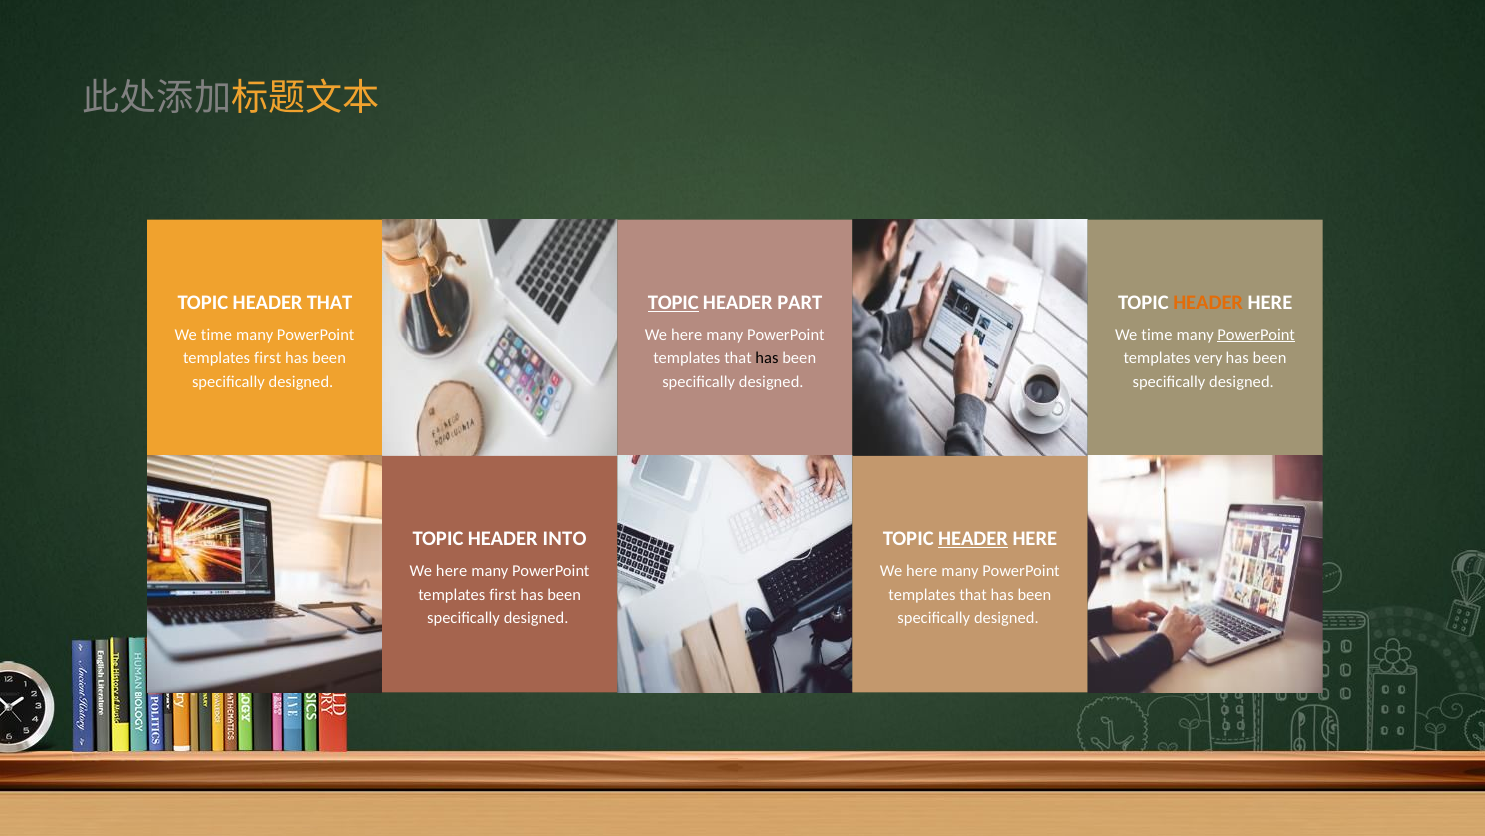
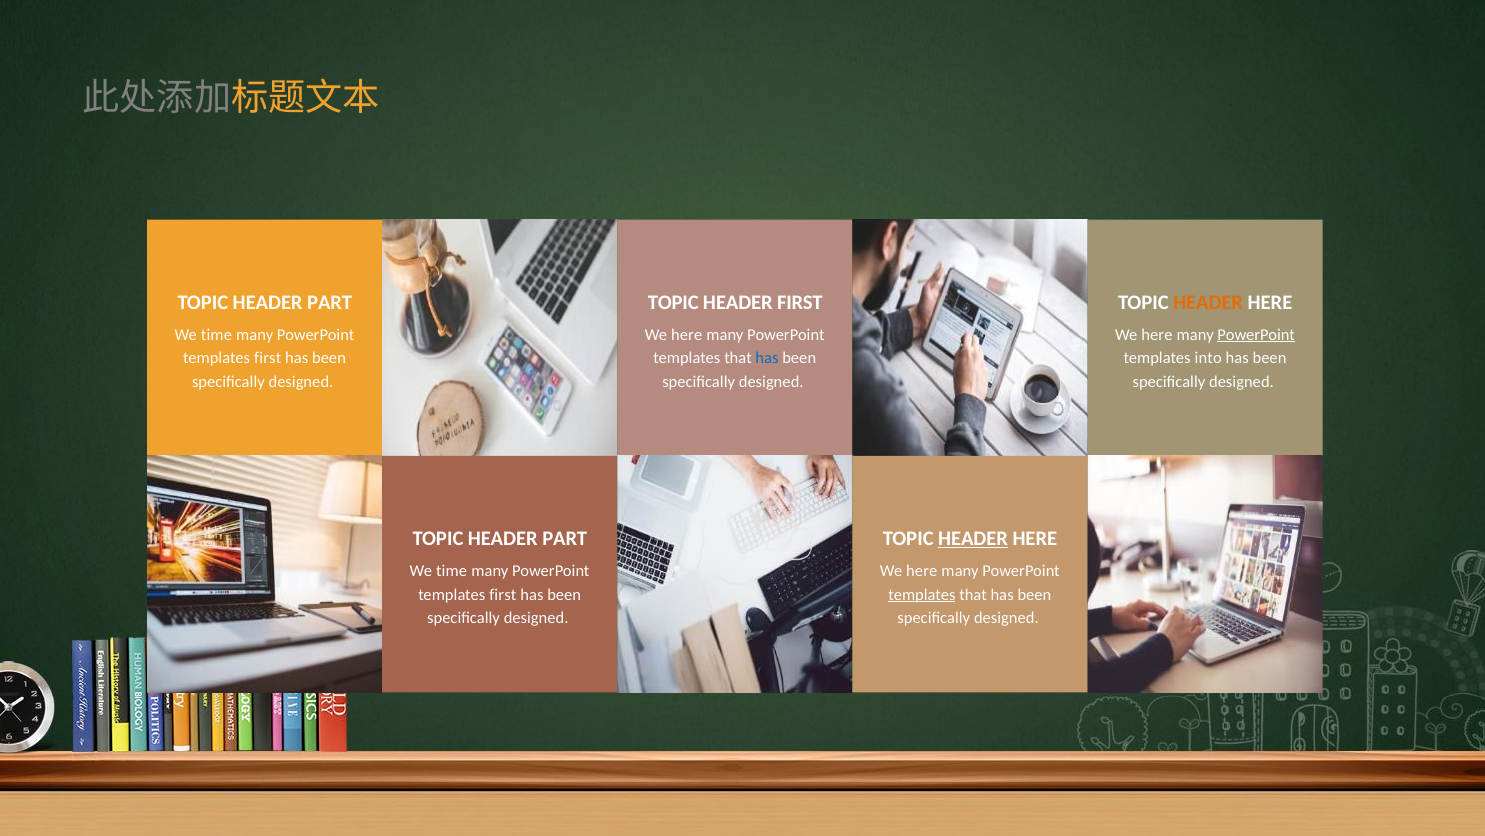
THAT: THAT -> PART (330, 302)
TOPIC underline: present -> none (673, 302)
HEADER PART: PART -> FIRST (800, 302)
time: time -> here (1157, 334)
has colour: black -> blue (767, 358)
very: very -> into (1208, 358)
INTO: INTO -> PART (565, 538)
here: here -> time (452, 570)
templates underline: none -> present (922, 594)
